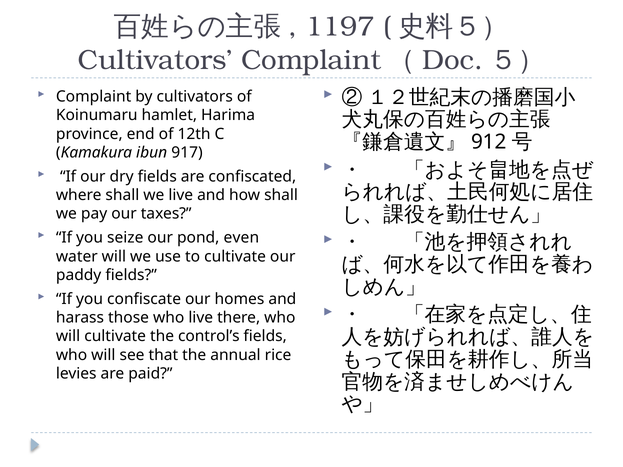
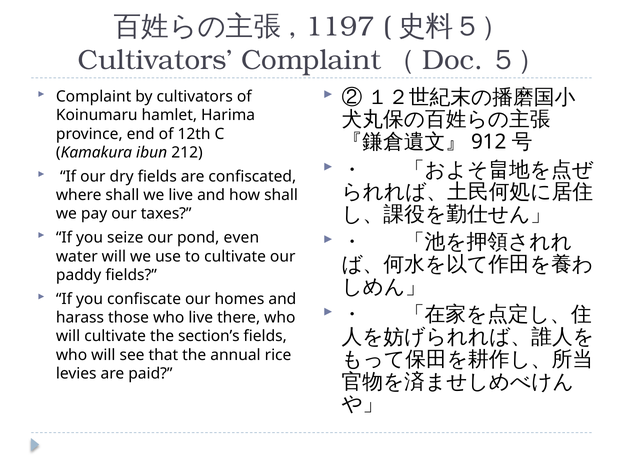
917: 917 -> 212 (187, 153)
control’s: control’s -> section’s (209, 337)
